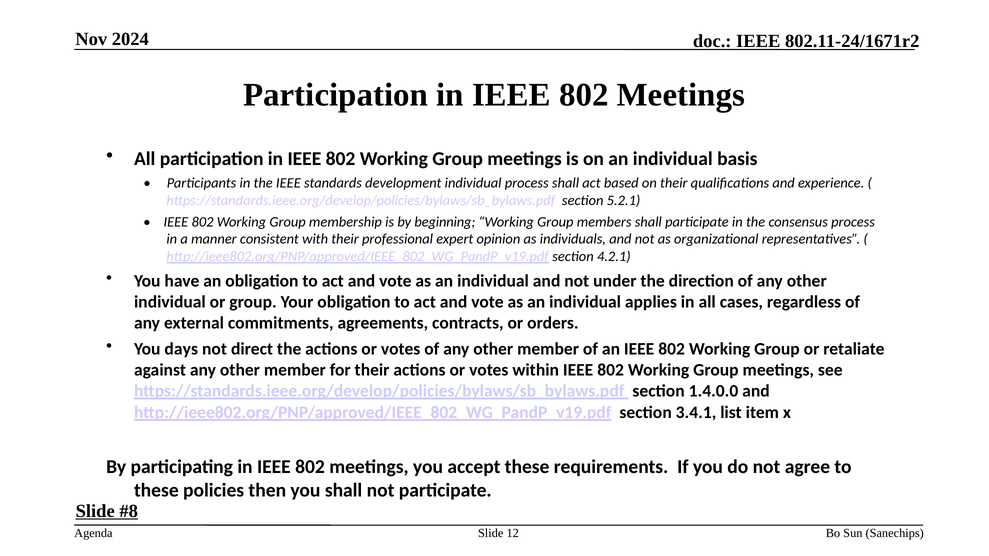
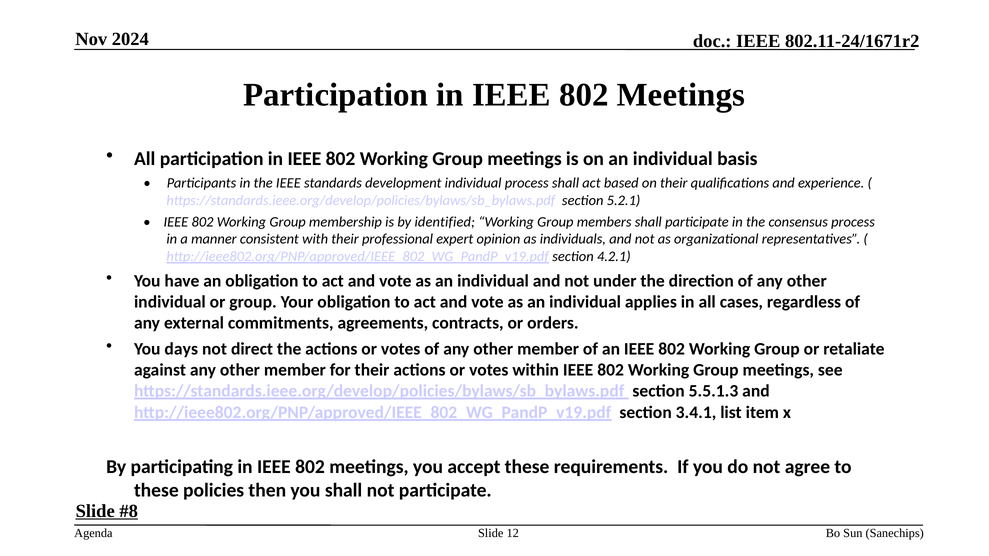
beginning: beginning -> identified (445, 222)
1.4.0.0: 1.4.0.0 -> 5.5.1.3 (713, 391)
